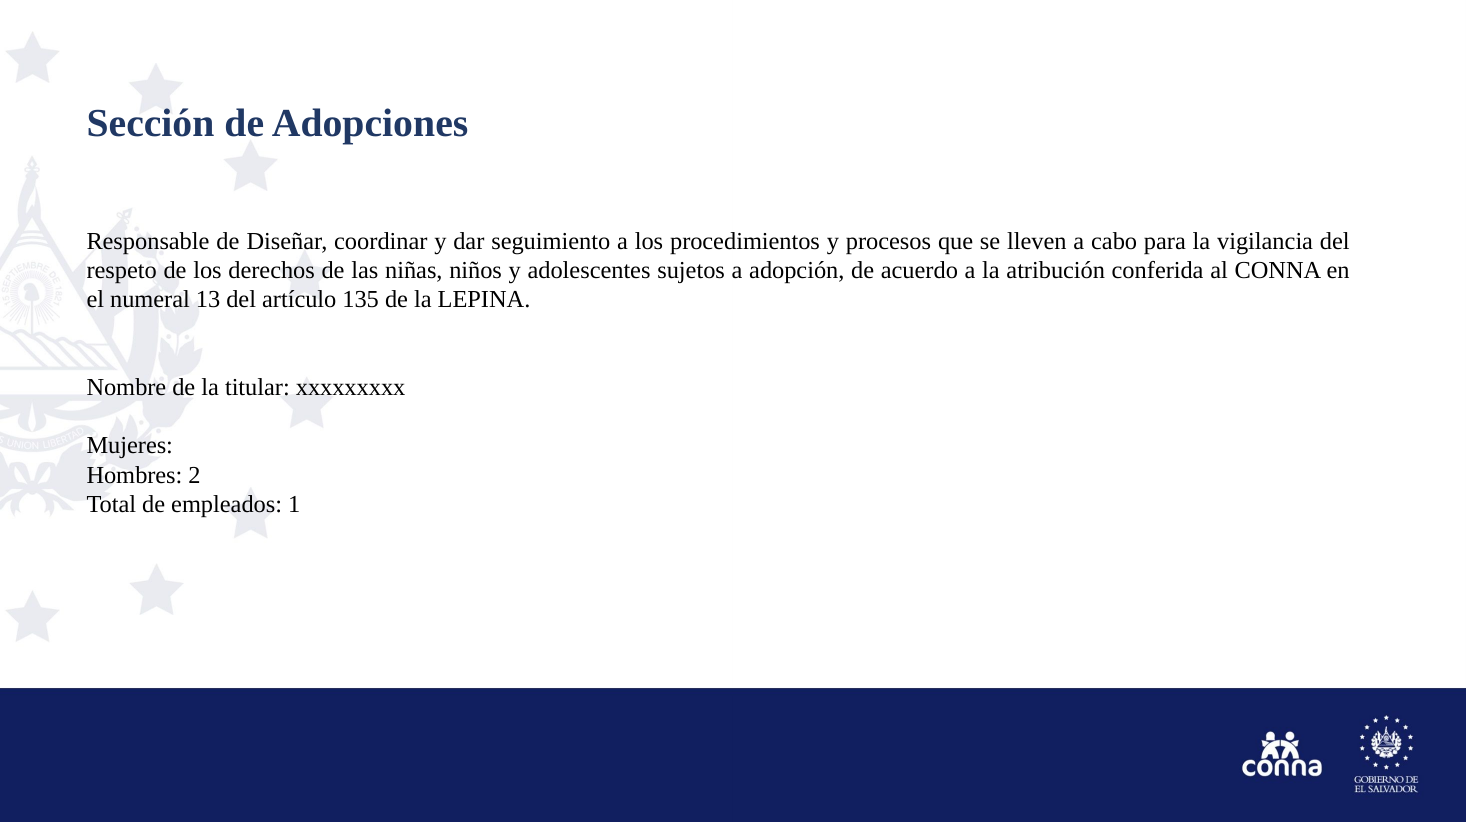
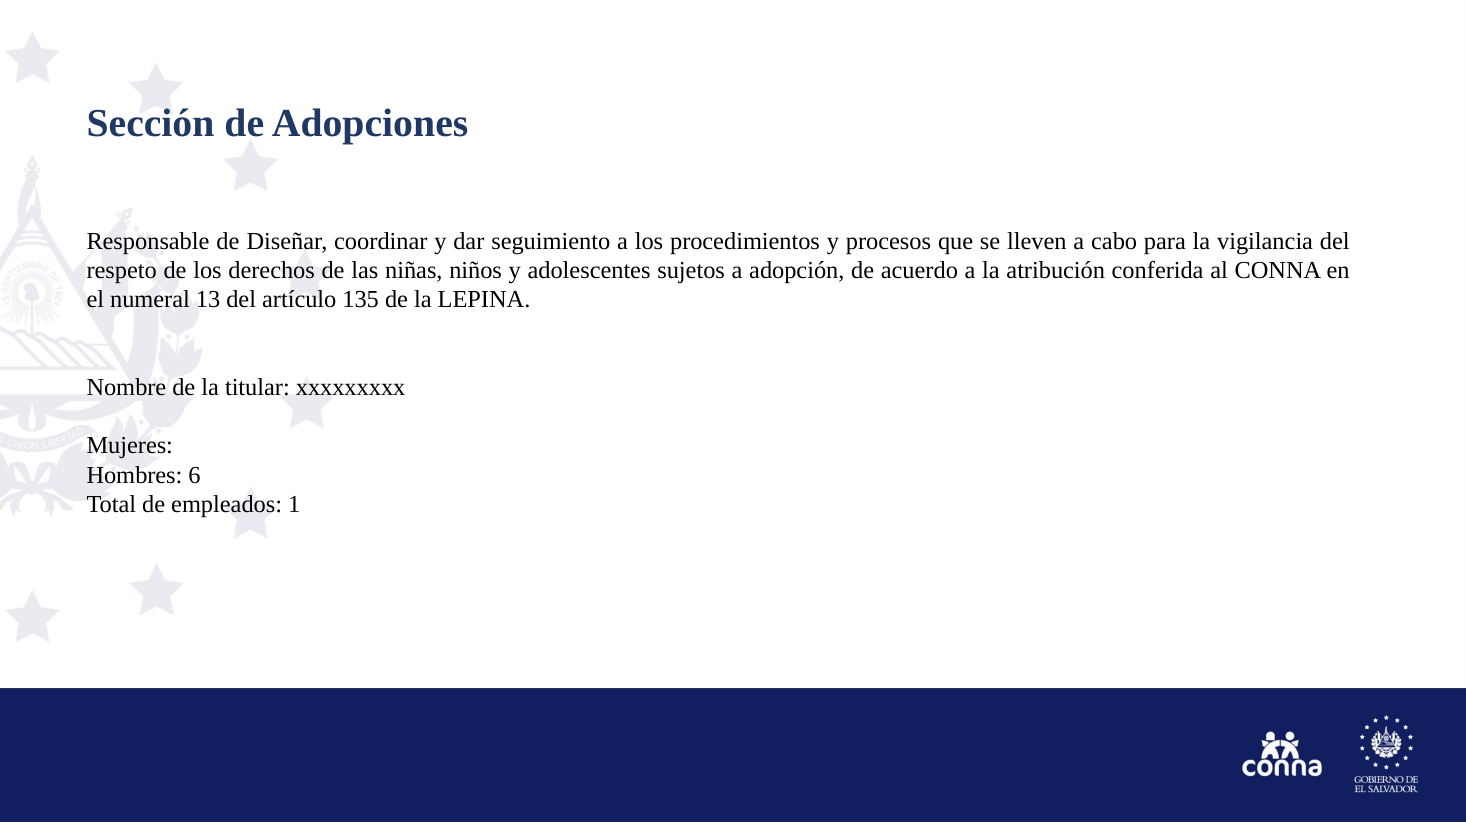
2: 2 -> 6 (195, 475)
